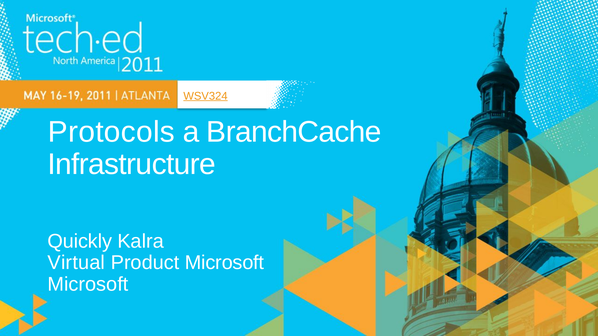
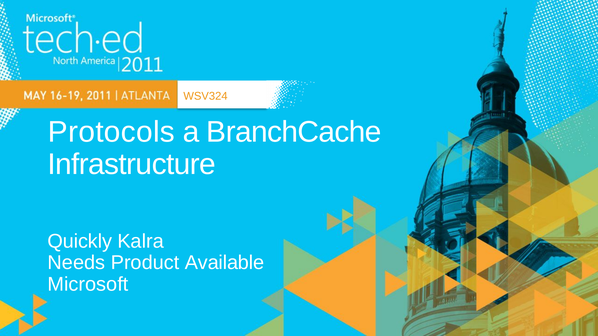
WSV324 underline: present -> none (205, 96)
Virtual: Virtual -> Needs (76, 263)
Product Microsoft: Microsoft -> Available (225, 263)
